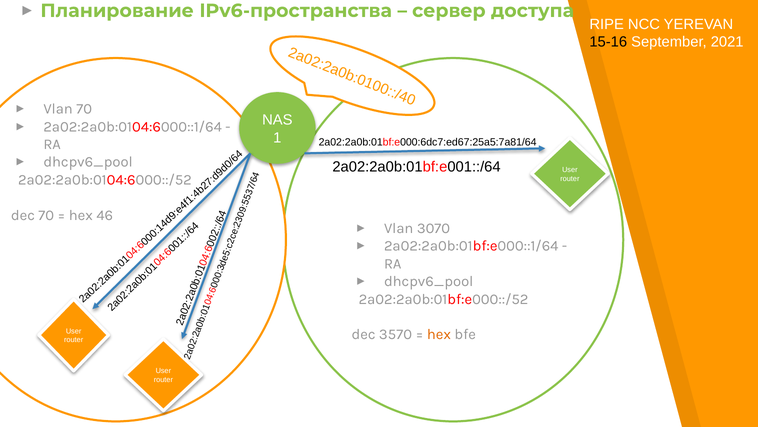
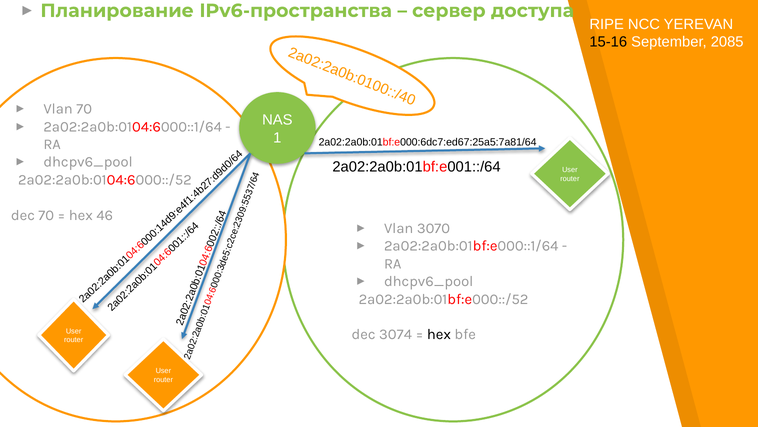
2021: 2021 -> 2085 (727, 42)
3570: 3570 -> 3074 (396, 334)
hex colour: orange -> black (439, 334)
